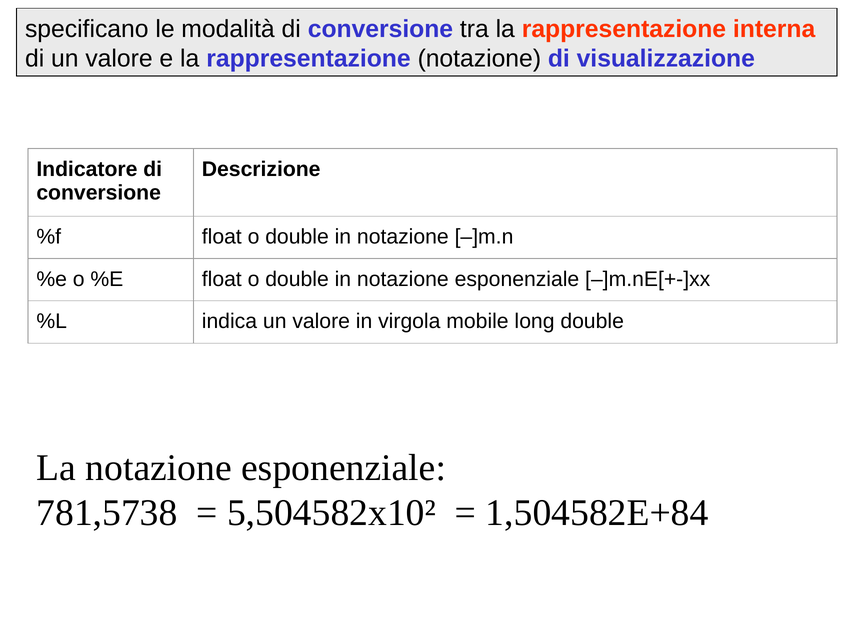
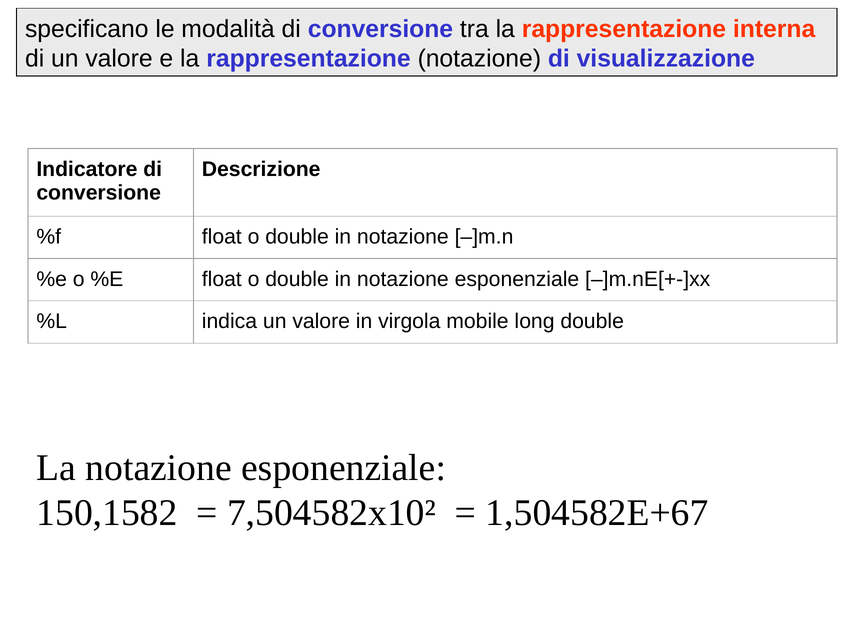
781,5738: 781,5738 -> 150,1582 (107, 513)
5,504582x10²: 5,504582x10² -> 7,504582x10² (332, 513)
1,504582E+84: 1,504582E+84 -> 1,504582E+67 (597, 513)
